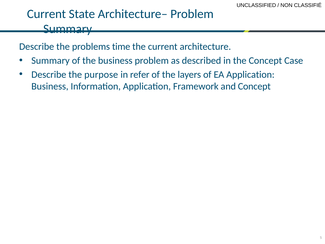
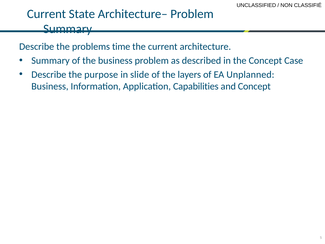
refer: refer -> slide (140, 74)
EA Application: Application -> Unplanned (250, 74)
Framework: Framework -> Capabilities (196, 86)
